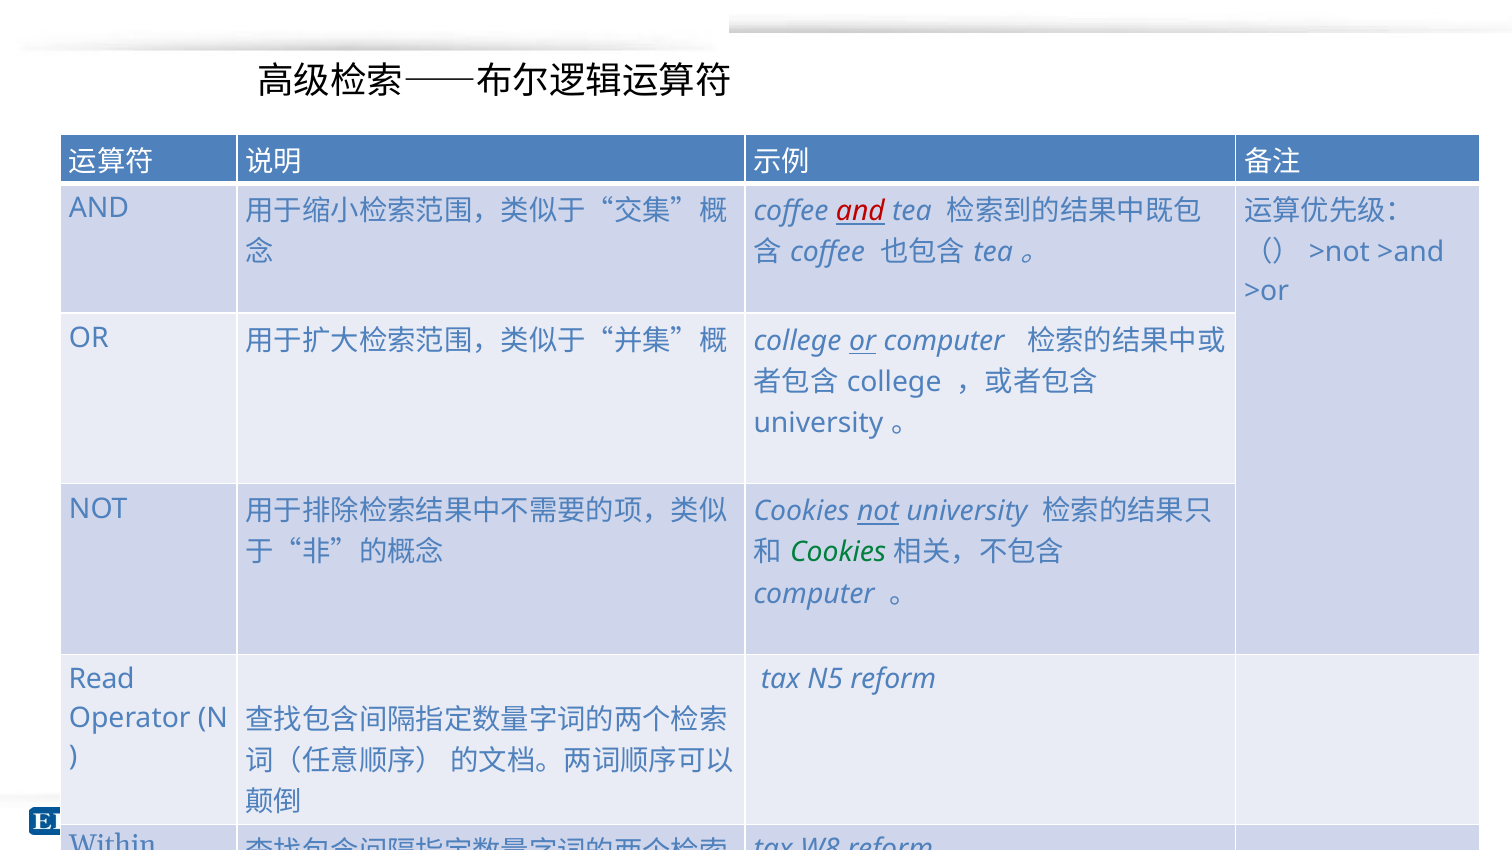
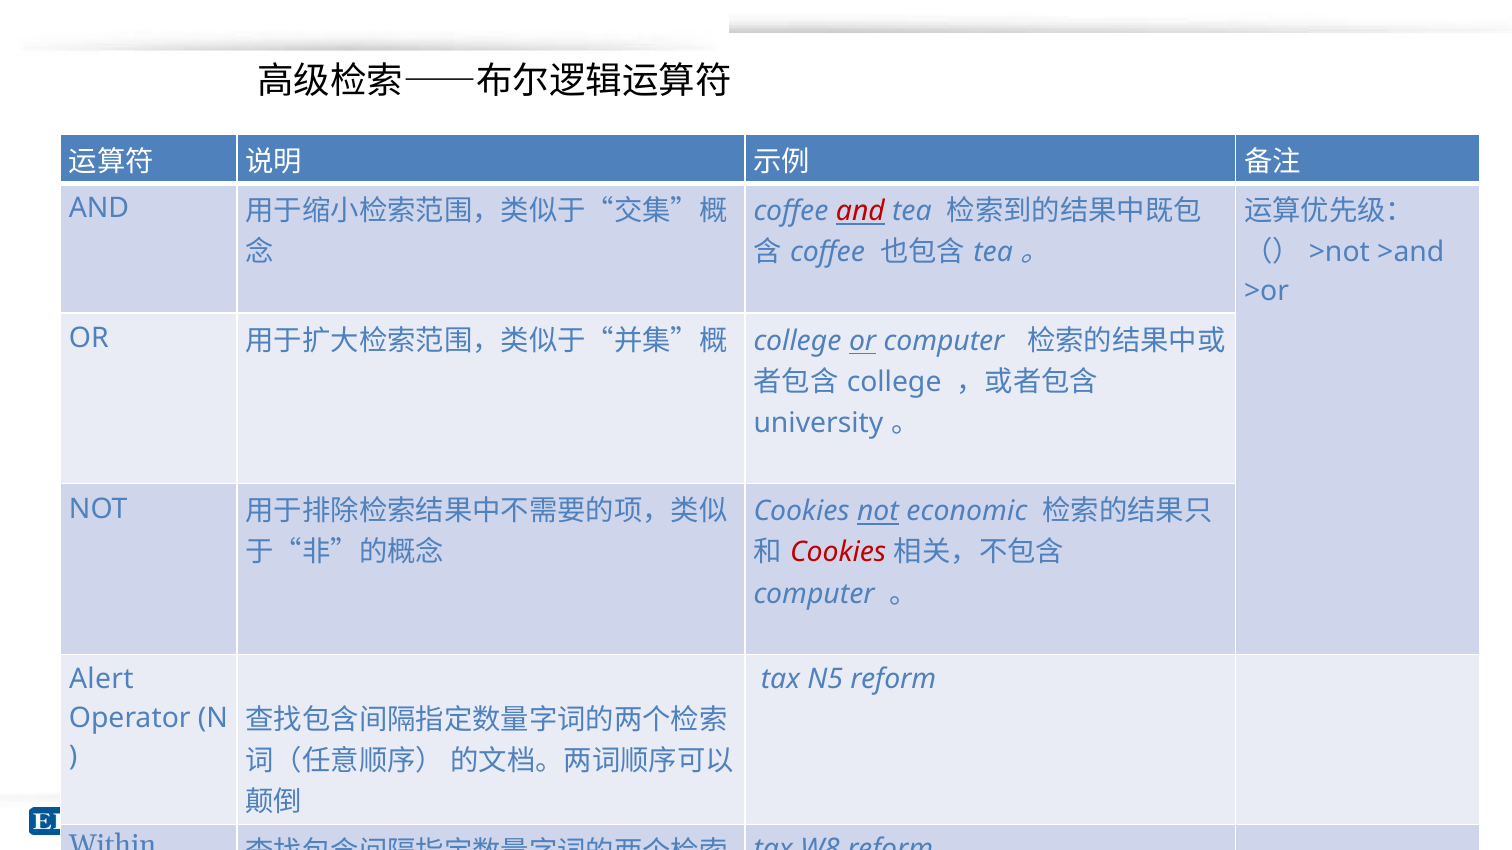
not university: university -> economic (967, 512)
Cookies colour: green -> red (838, 553)
Read: Read -> Alert (101, 680)
